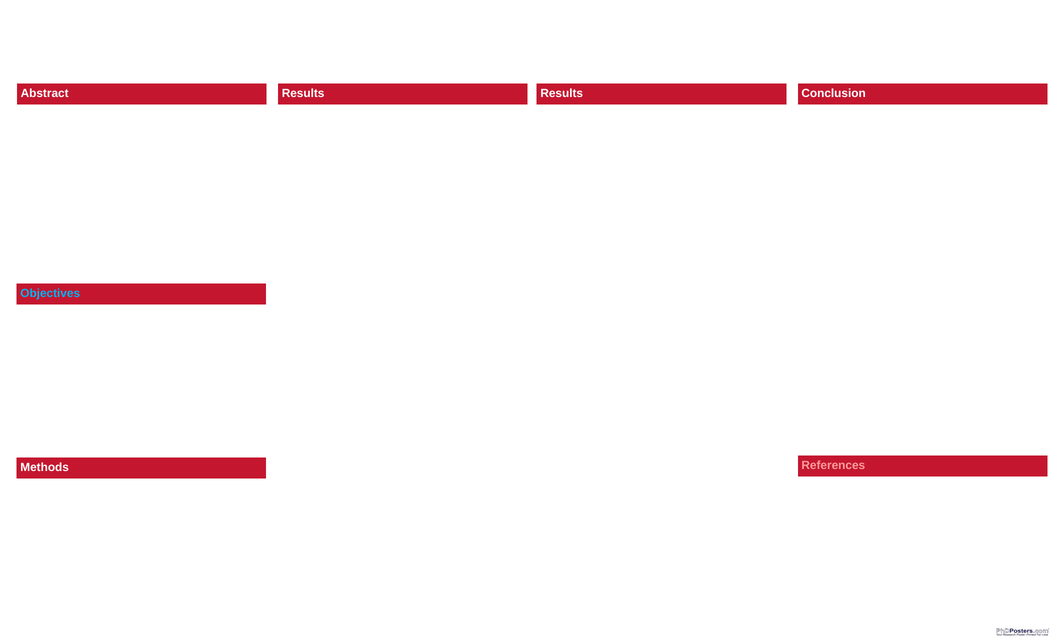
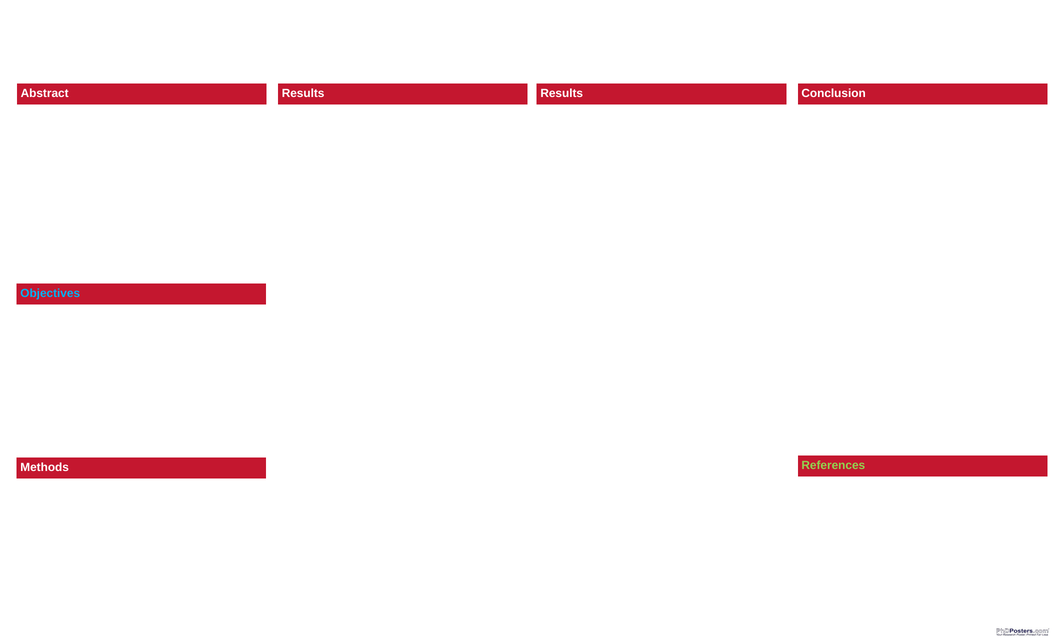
References colour: pink -> light green (833, 466)
